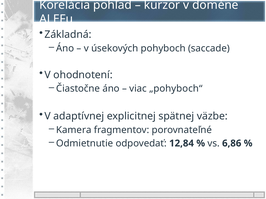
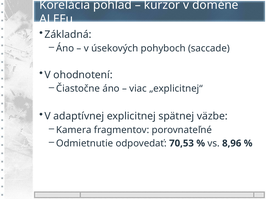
„pohyboch“: „pohyboch“ -> „explicitnej“ (176, 89)
12,84: 12,84 -> 70,53 (182, 144)
6,86: 6,86 -> 8,96 (232, 144)
